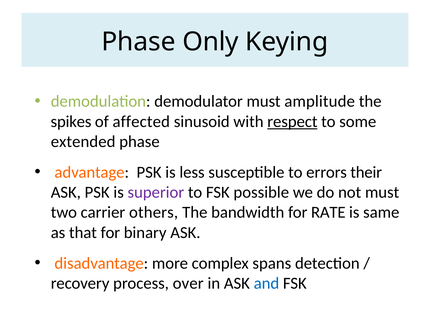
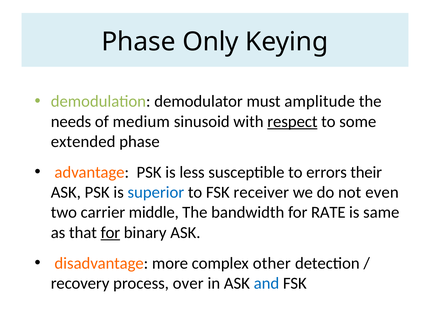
spikes: spikes -> needs (71, 121)
affected: affected -> medium (141, 121)
superior colour: purple -> blue (156, 192)
possible: possible -> receiver (261, 192)
not must: must -> even (382, 192)
others: others -> middle (154, 212)
for underline: none -> present (110, 232)
spans: spans -> other (272, 263)
